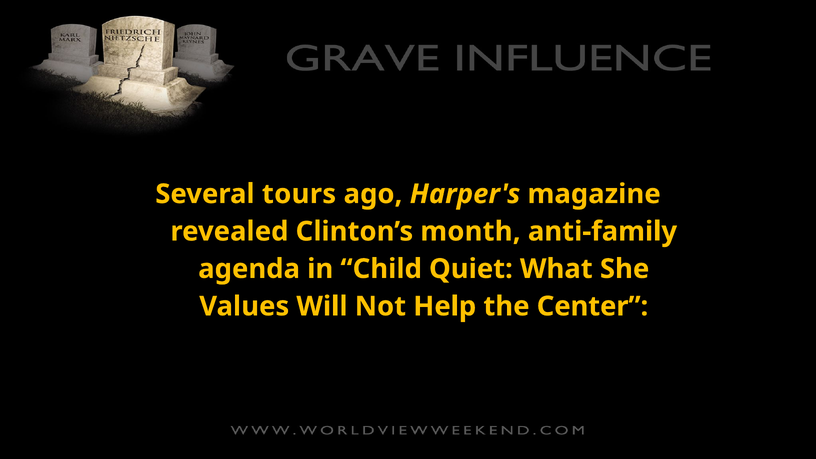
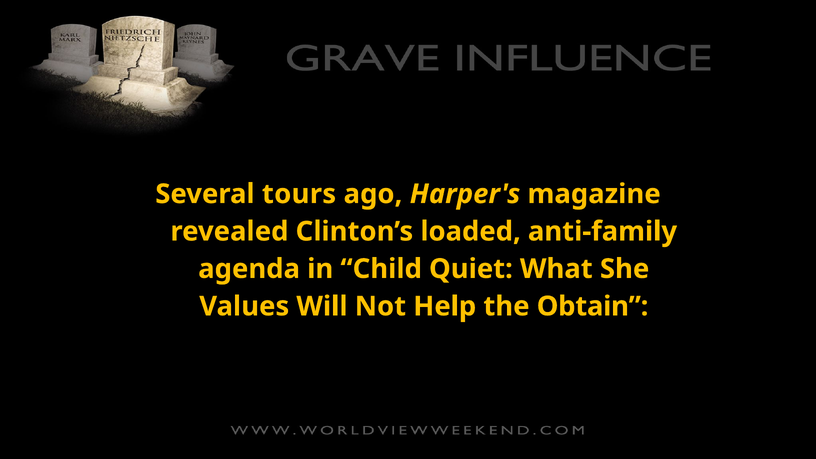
month: month -> loaded (471, 231)
Center: Center -> Obtain (593, 306)
